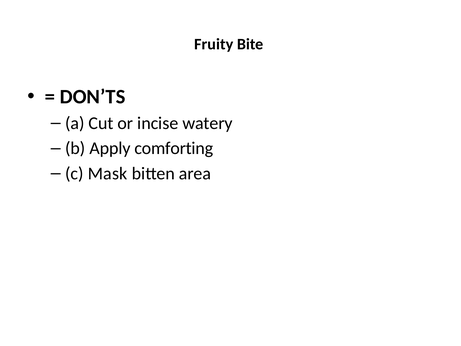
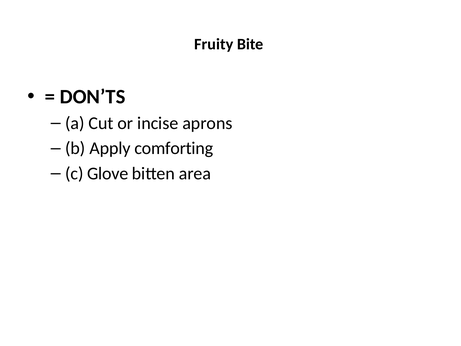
watery: watery -> aprons (207, 123)
Mask: Mask -> Glove (108, 173)
